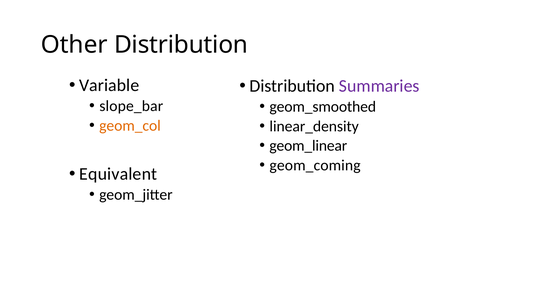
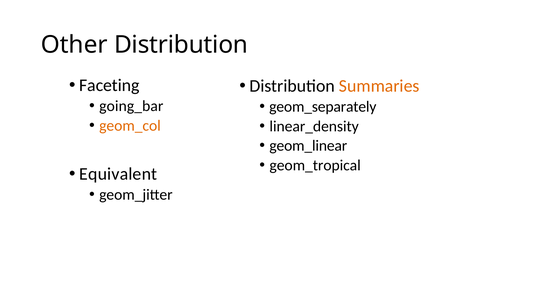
Variable: Variable -> Faceting (109, 85)
Summaries colour: purple -> orange (379, 86)
slope_bar: slope_bar -> going_bar (131, 106)
geom_smoothed: geom_smoothed -> geom_separately (323, 107)
geom_coming: geom_coming -> geom_tropical (315, 166)
